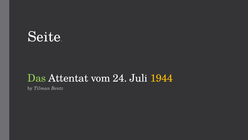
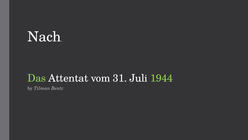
Seite: Seite -> Nach (44, 37)
24: 24 -> 31 (120, 78)
1944 colour: yellow -> light green (162, 78)
